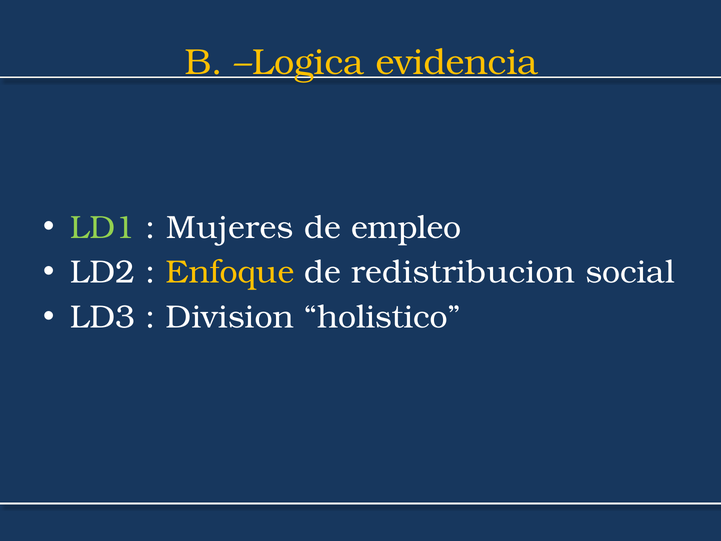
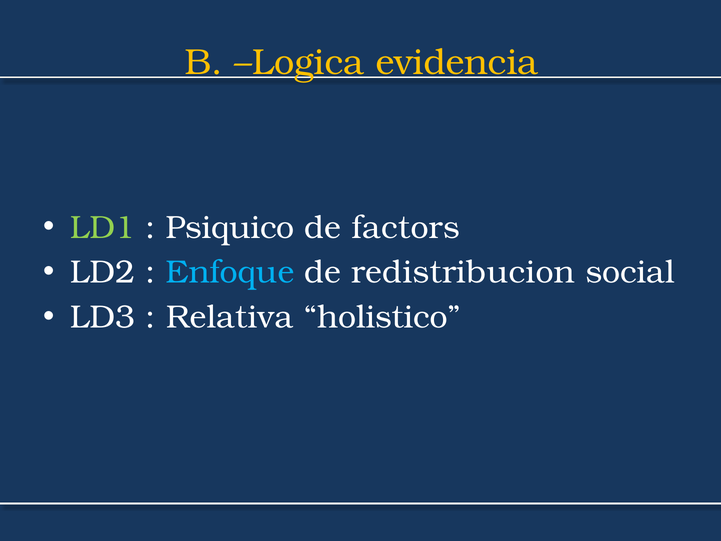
Mujeres: Mujeres -> Psiquico (230, 227)
empleo: empleo -> factors (406, 227)
Enfoque colour: yellow -> light blue (230, 272)
Division: Division -> Relativa (230, 317)
